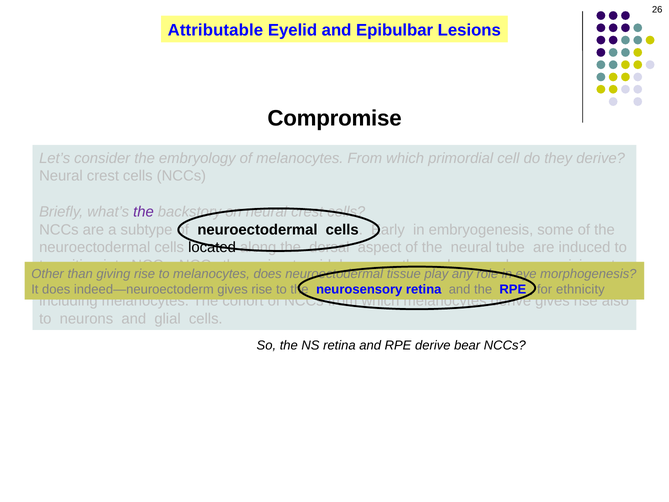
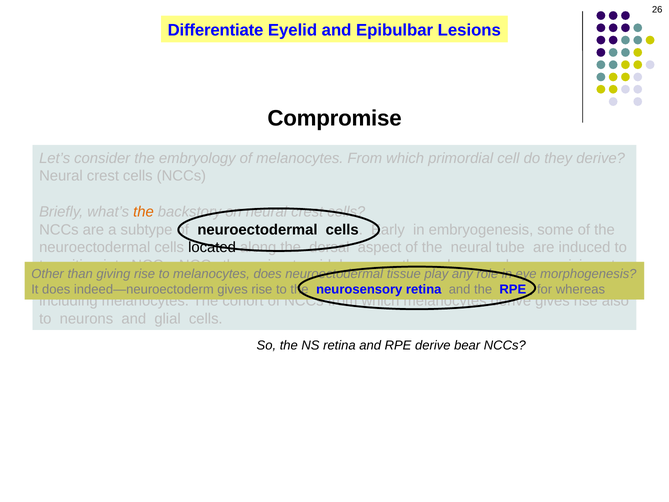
Attributable: Attributable -> Differentiate (216, 30)
the colour: purple -> orange (144, 212)
ethnicity: ethnicity -> whereas (580, 289)
